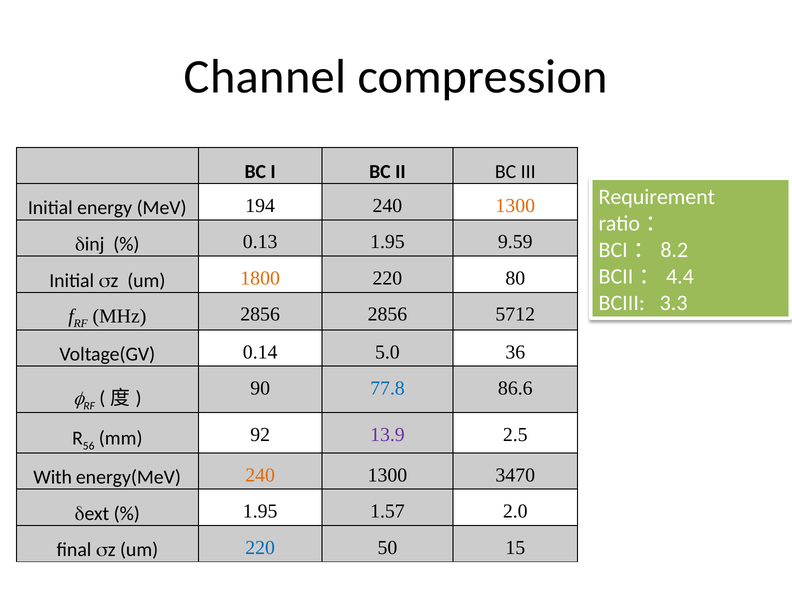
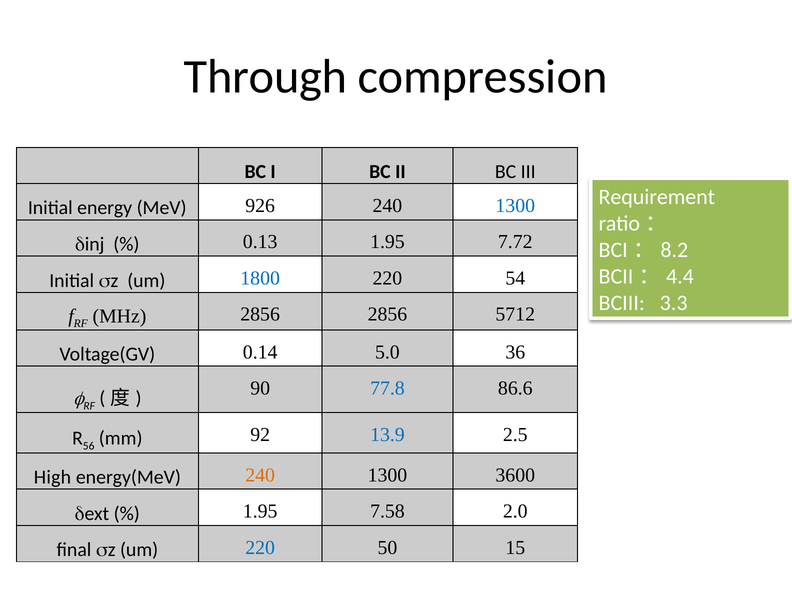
Channel: Channel -> Through (266, 77)
194: 194 -> 926 (260, 206)
1300 colour: orange -> blue (515, 206)
9.59: 9.59 -> 7.72 (515, 242)
1800 colour: orange -> blue (260, 278)
80: 80 -> 54 (515, 278)
13.9 colour: purple -> blue (387, 435)
With: With -> High (52, 477)
3470: 3470 -> 3600 (515, 475)
1.57: 1.57 -> 7.58 (387, 511)
